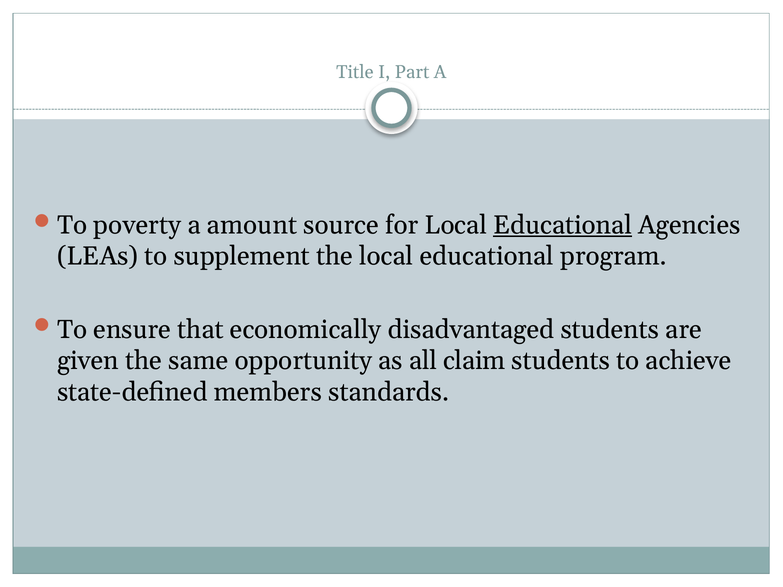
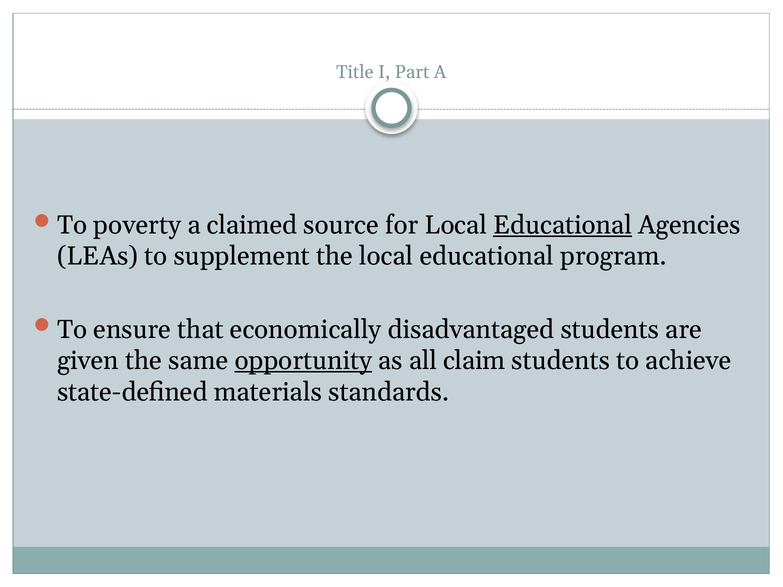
amount: amount -> claimed (252, 225)
opportunity underline: none -> present (303, 361)
members: members -> materials (268, 392)
